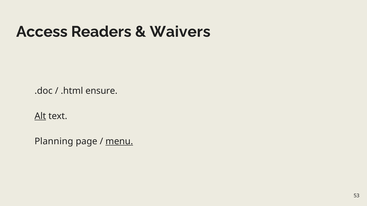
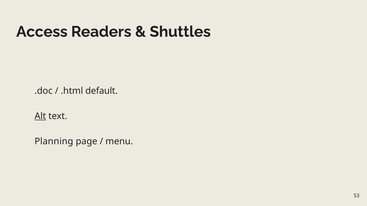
Waivers: Waivers -> Shuttles (180, 32)
ensure: ensure -> default (102, 91)
menu underline: present -> none (119, 142)
